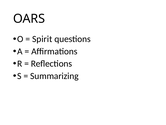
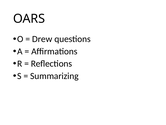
Spirit: Spirit -> Drew (42, 39)
